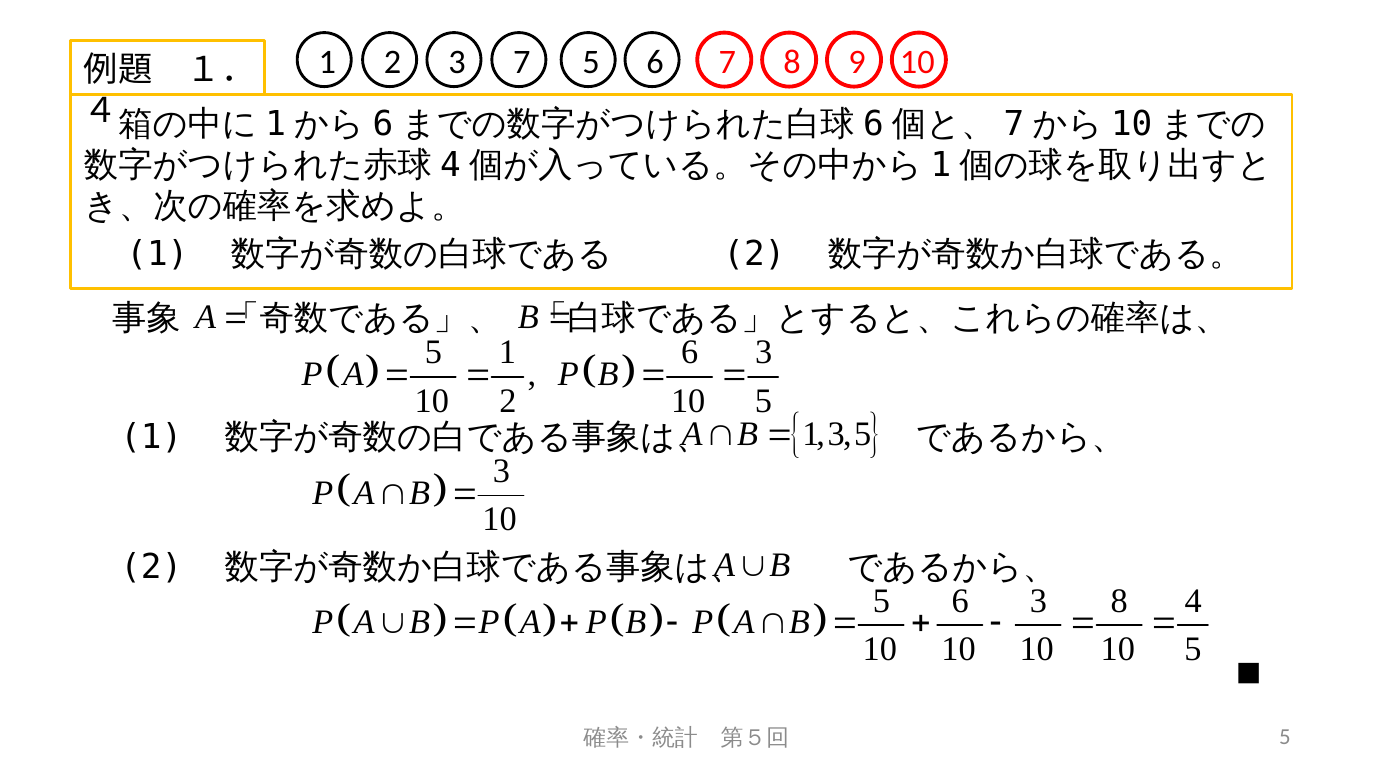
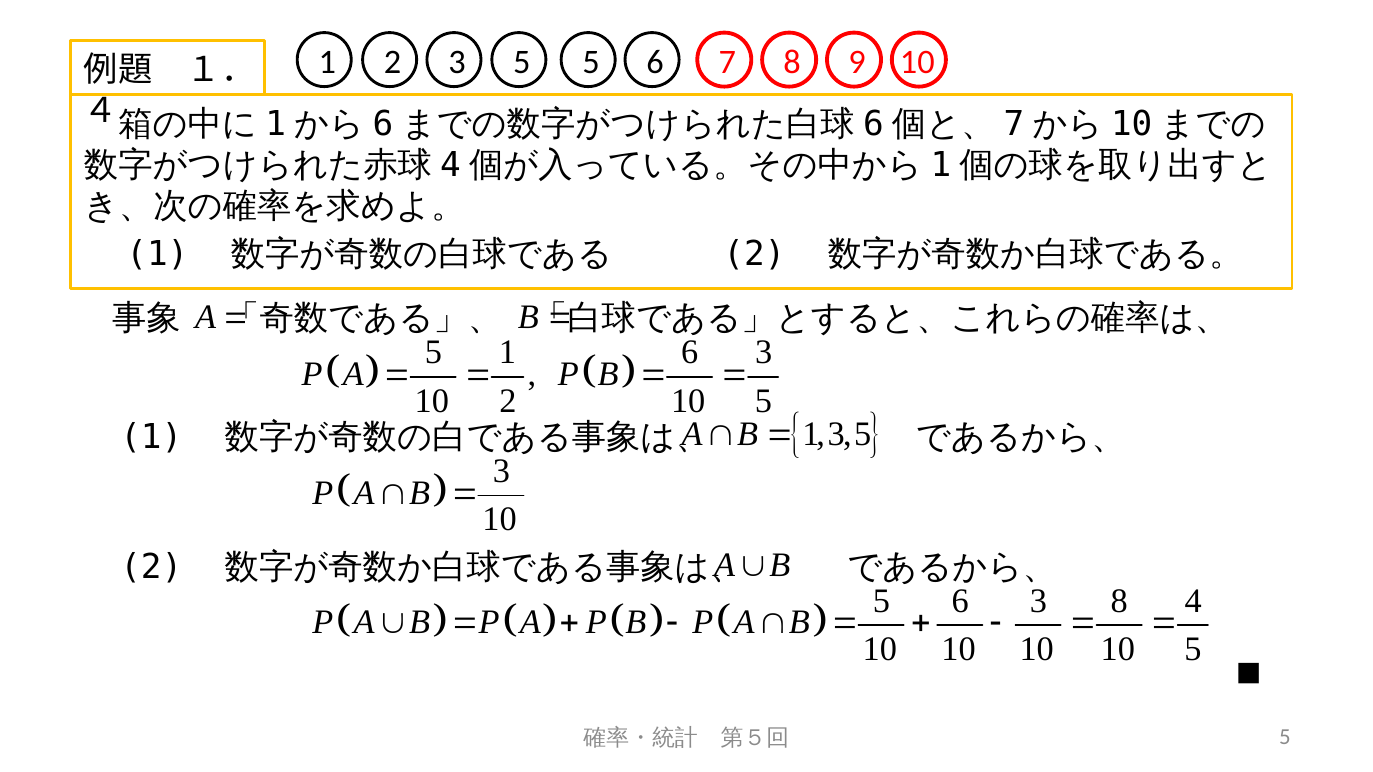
3 7: 7 -> 5 (522, 62)
